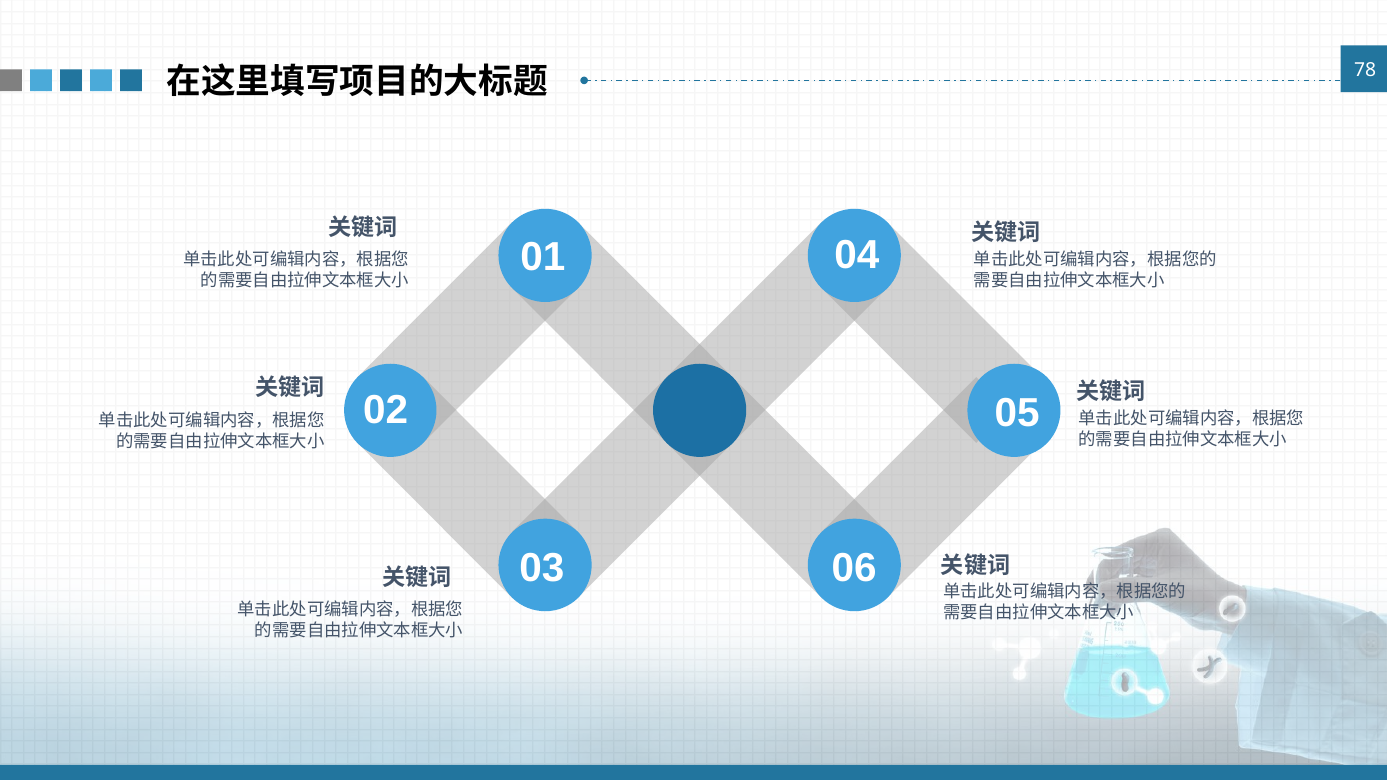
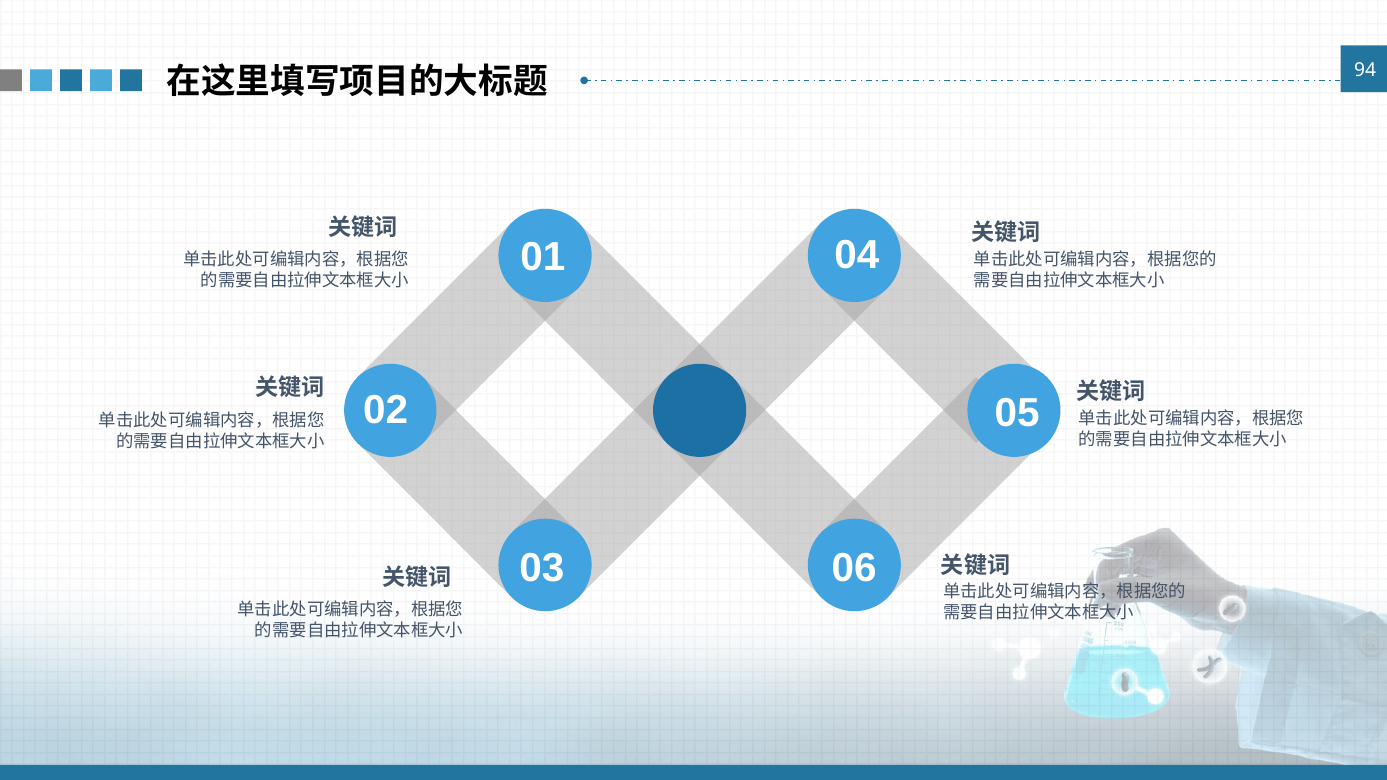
78: 78 -> 94 (1365, 70)
